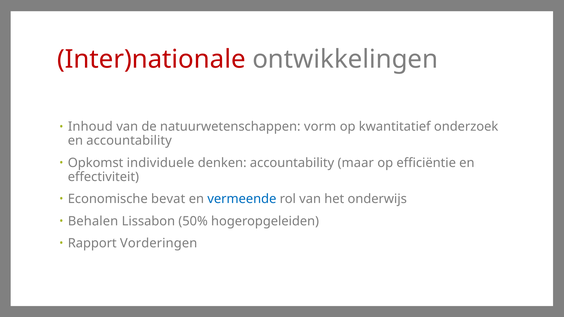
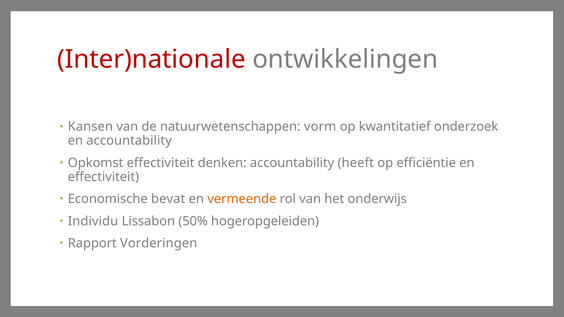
Inhoud: Inhoud -> Kansen (90, 127)
Opkomst individuele: individuele -> effectiviteit (161, 163)
maar: maar -> heeft (356, 163)
vermeende colour: blue -> orange (242, 199)
Behalen: Behalen -> Individu (93, 221)
